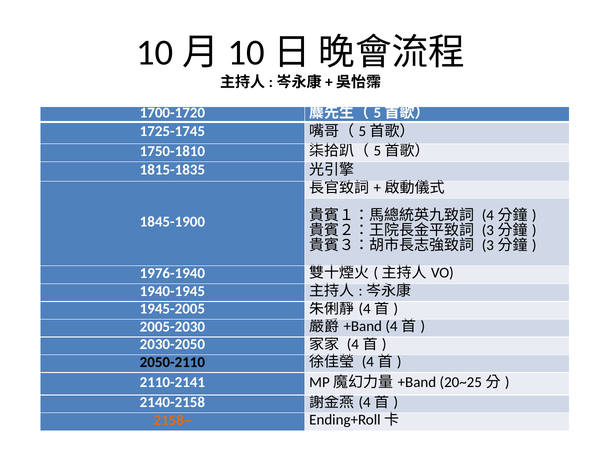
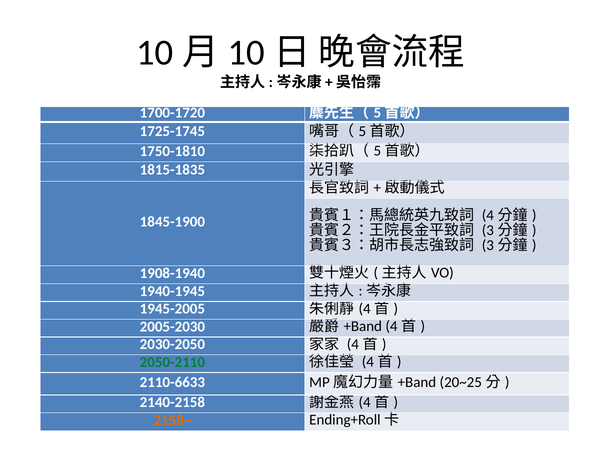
1976-1940: 1976-1940 -> 1908-1940 (172, 273)
2050-2110 colour: black -> green (172, 362)
2110-2141: 2110-2141 -> 2110-6633 (172, 382)
